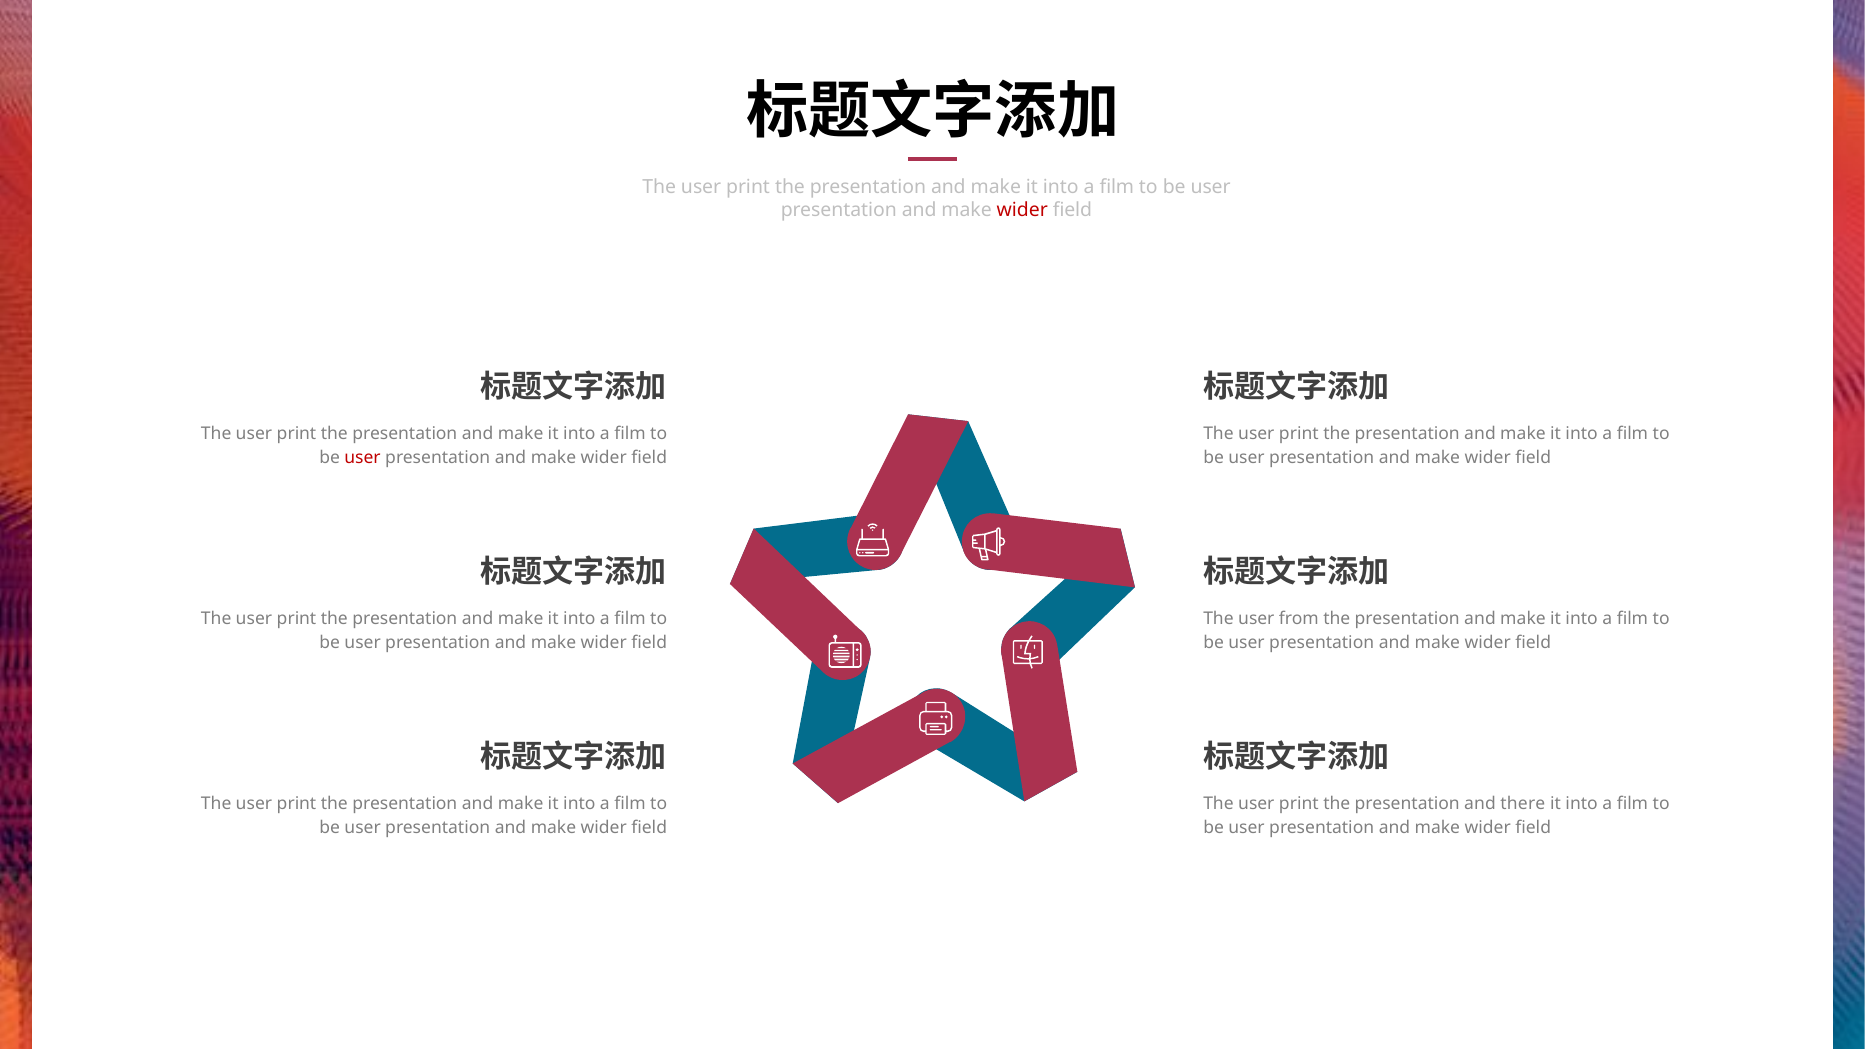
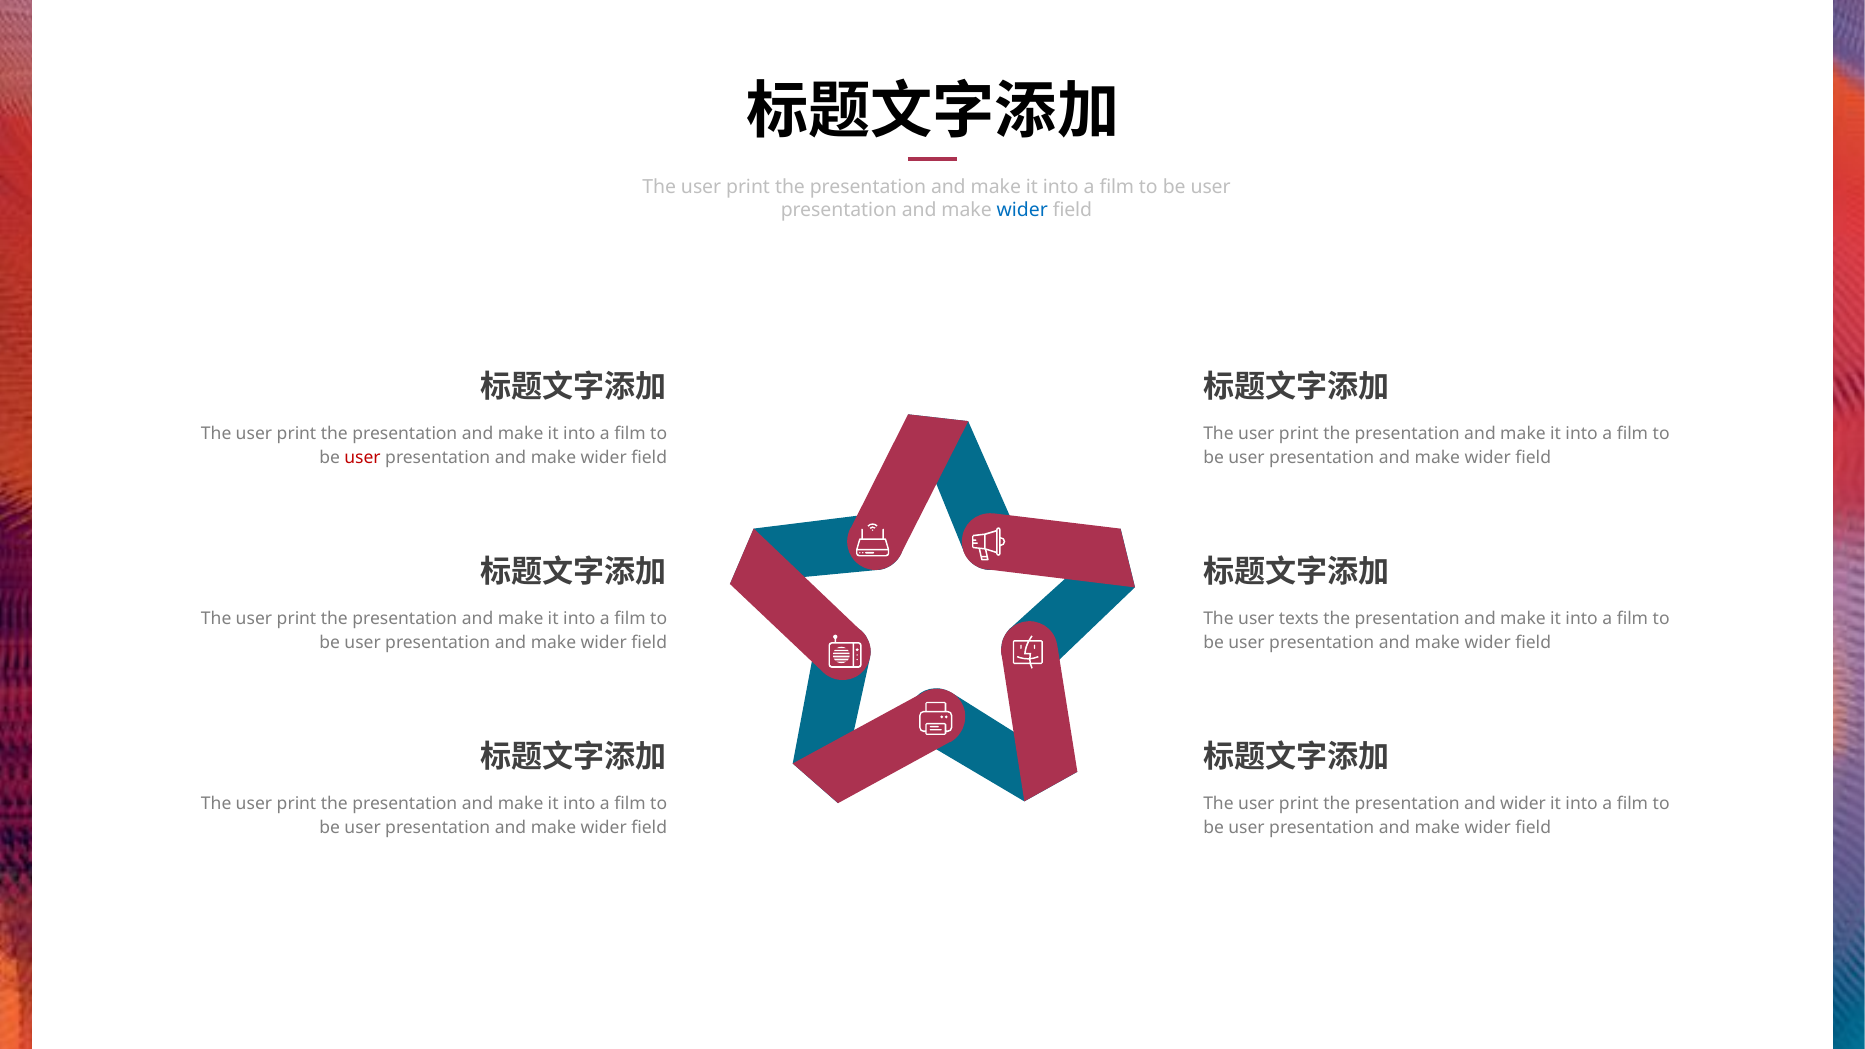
wider colour: red -> blue (1022, 210)
from: from -> texts (1299, 619)
and there: there -> wider (1523, 803)
